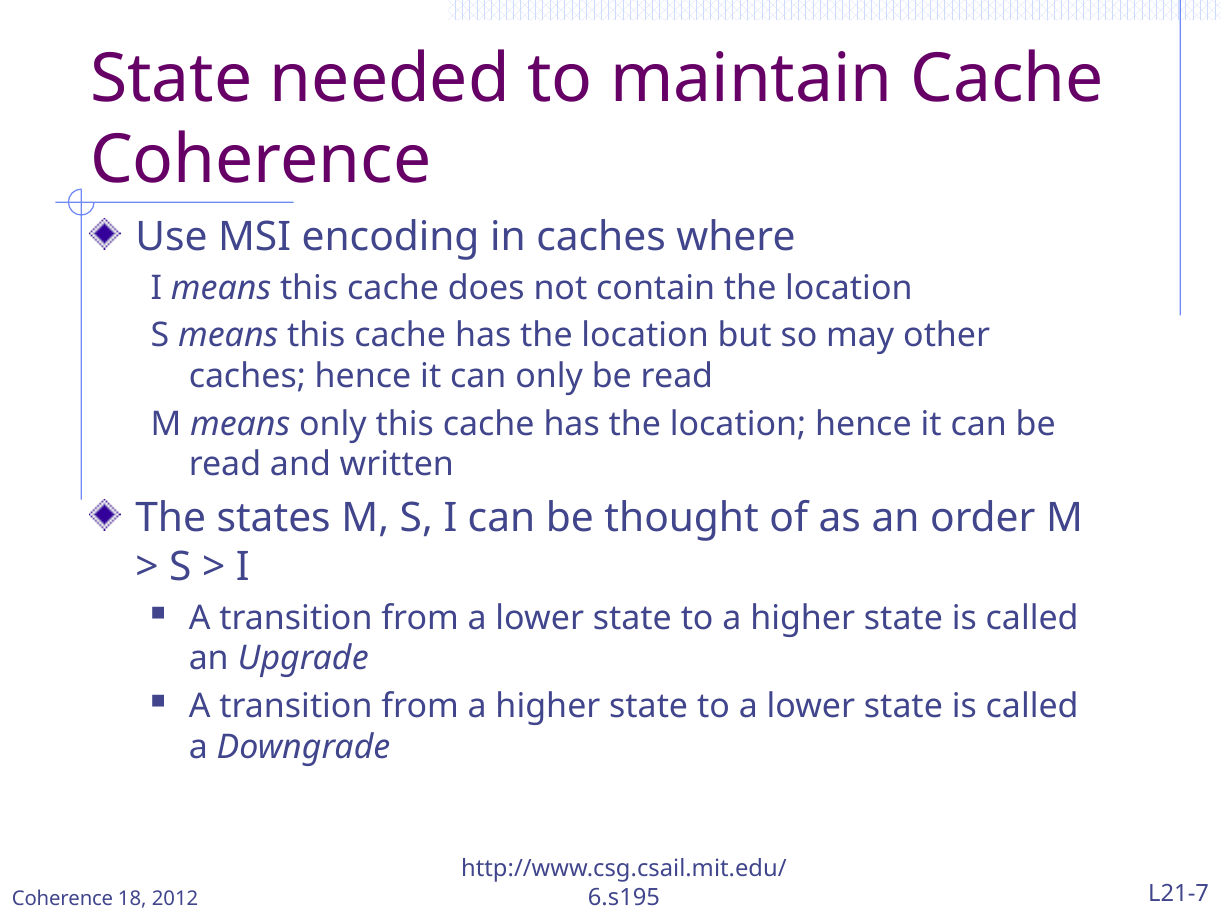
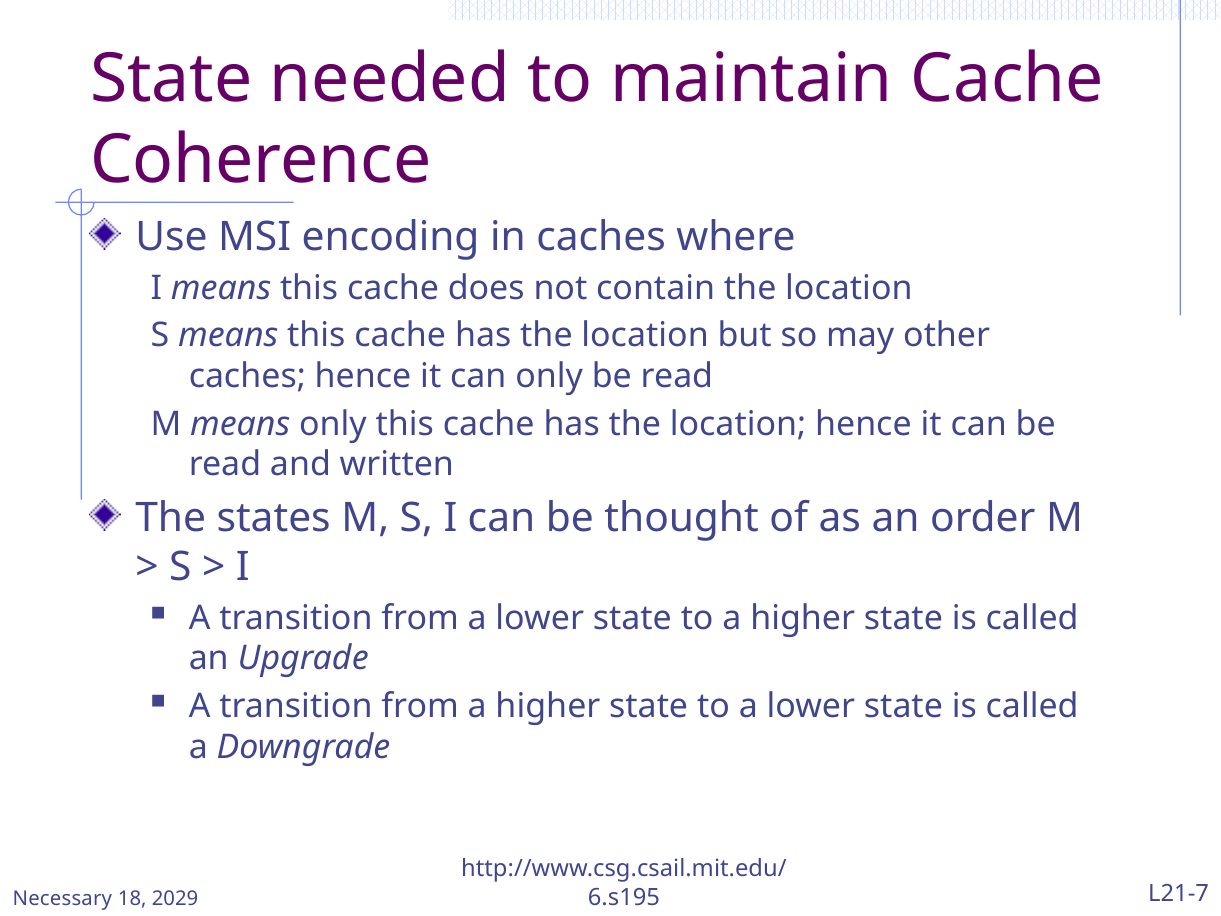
Coherence: Coherence -> Necessary (62, 899)
2012: 2012 -> 2029 (175, 899)
